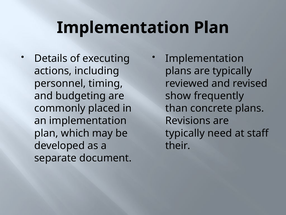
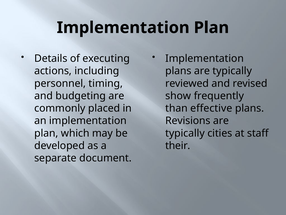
concrete: concrete -> effective (211, 108)
need: need -> cities (220, 133)
